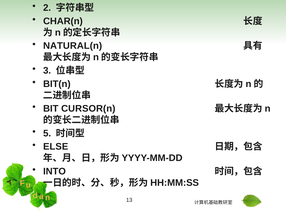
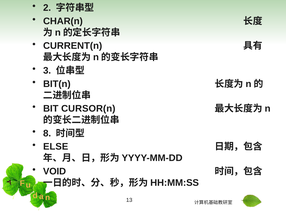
NATURAL(n: NATURAL(n -> CURRENT(n (73, 46)
5: 5 -> 8 (47, 134)
INTO: INTO -> VOID (55, 172)
